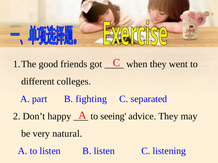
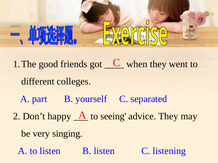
fighting: fighting -> yourself (91, 99)
natural: natural -> singing (67, 134)
